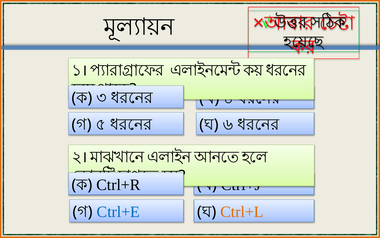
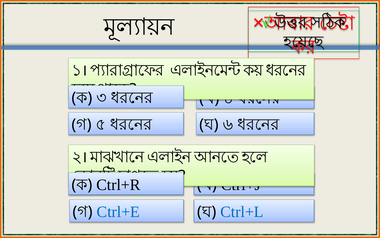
Ctrl+L colour: orange -> blue (242, 211)
